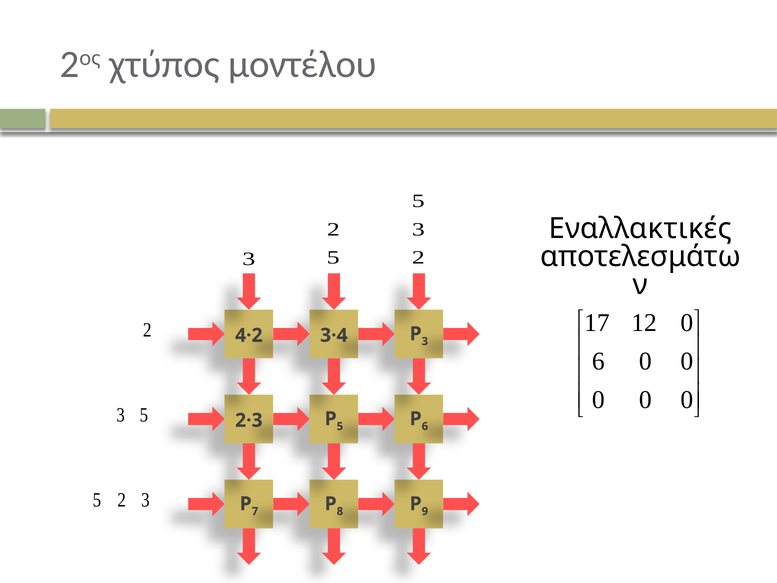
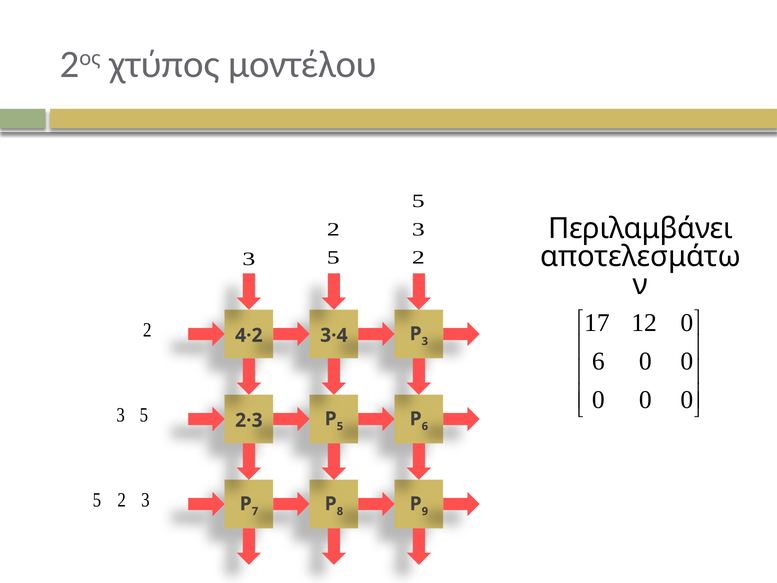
Εναλλακτικές: Εναλλακτικές -> Περιλαμβάνει (641, 229)
